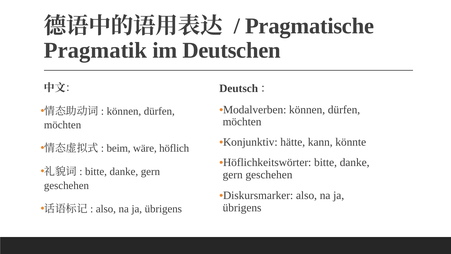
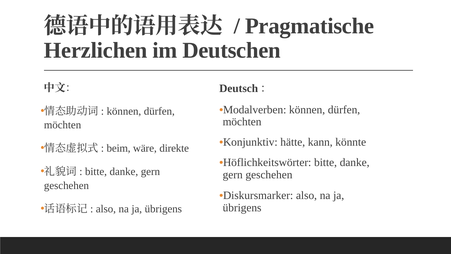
Pragmatik: Pragmatik -> Herzlichen (96, 50)
höflich: höflich -> direkte (174, 148)
